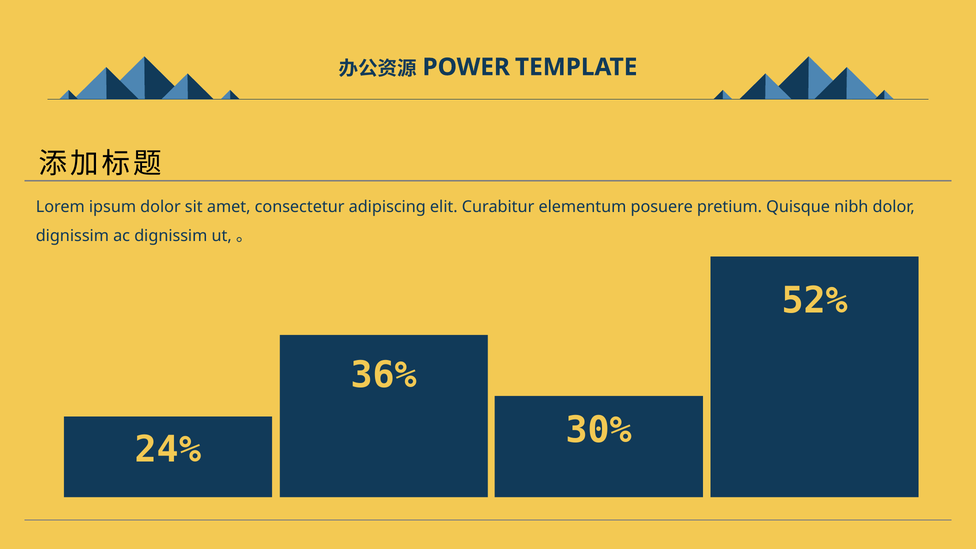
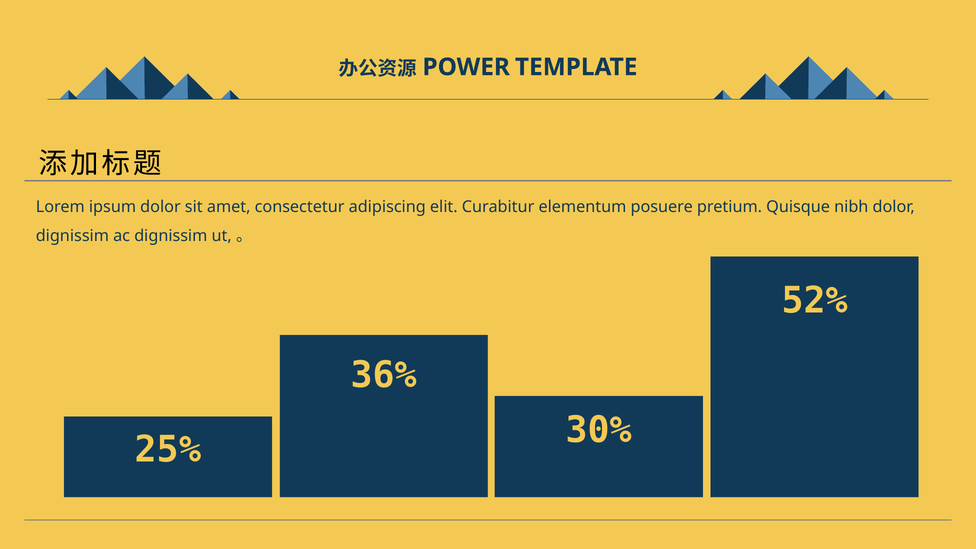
24%: 24% -> 25% (168, 450)
